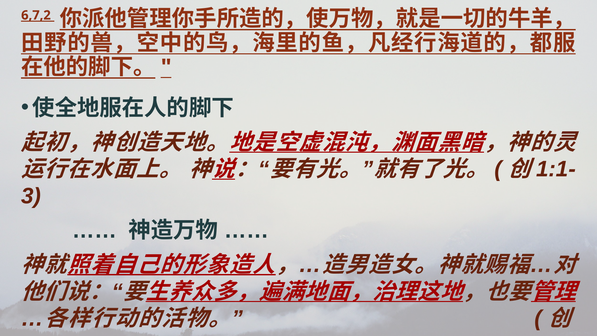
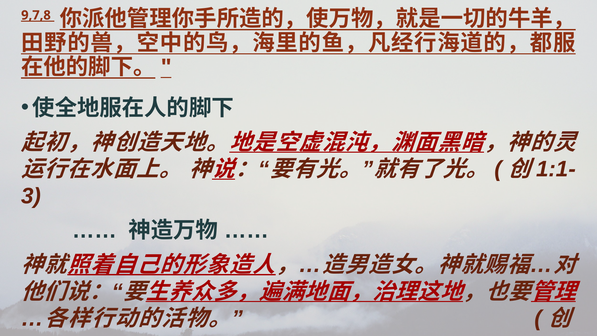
6,7,2: 6,7,2 -> 9,7,8 (36, 15)
